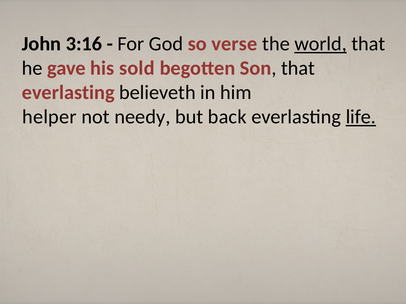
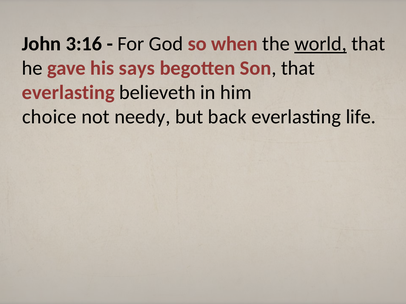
verse: verse -> when (235, 44)
sold: sold -> says (137, 68)
helper: helper -> choice (49, 117)
life underline: present -> none (361, 117)
